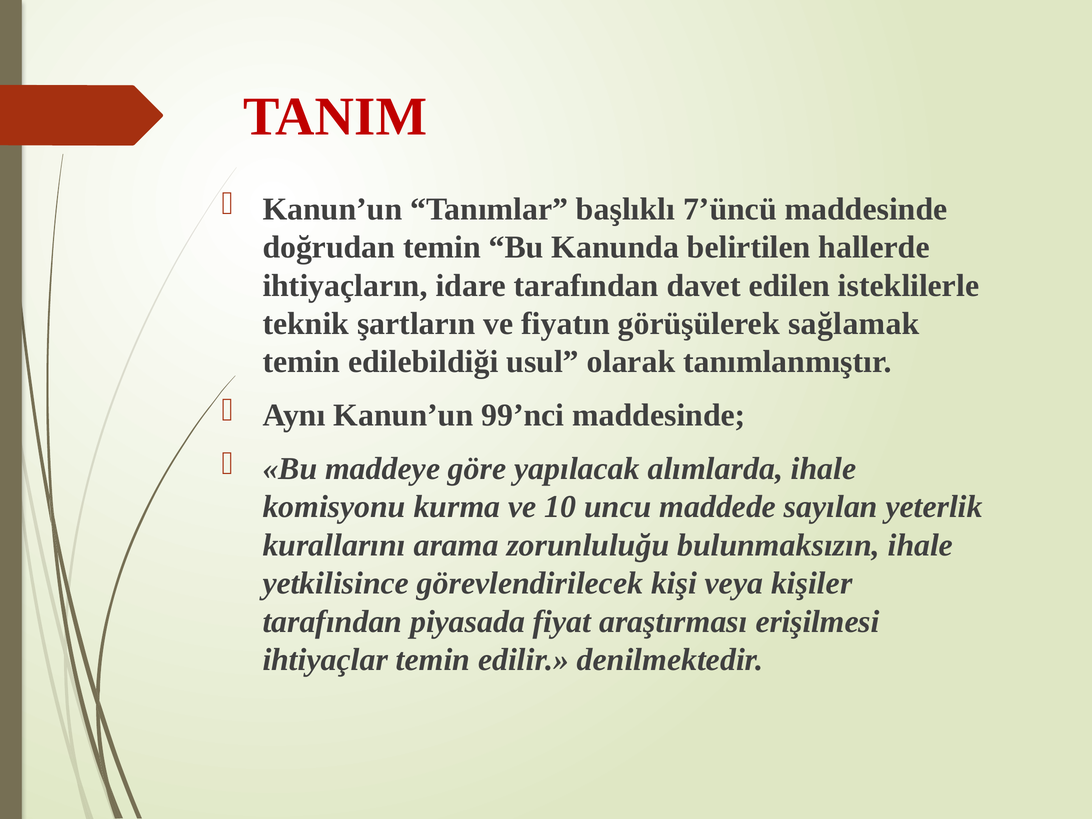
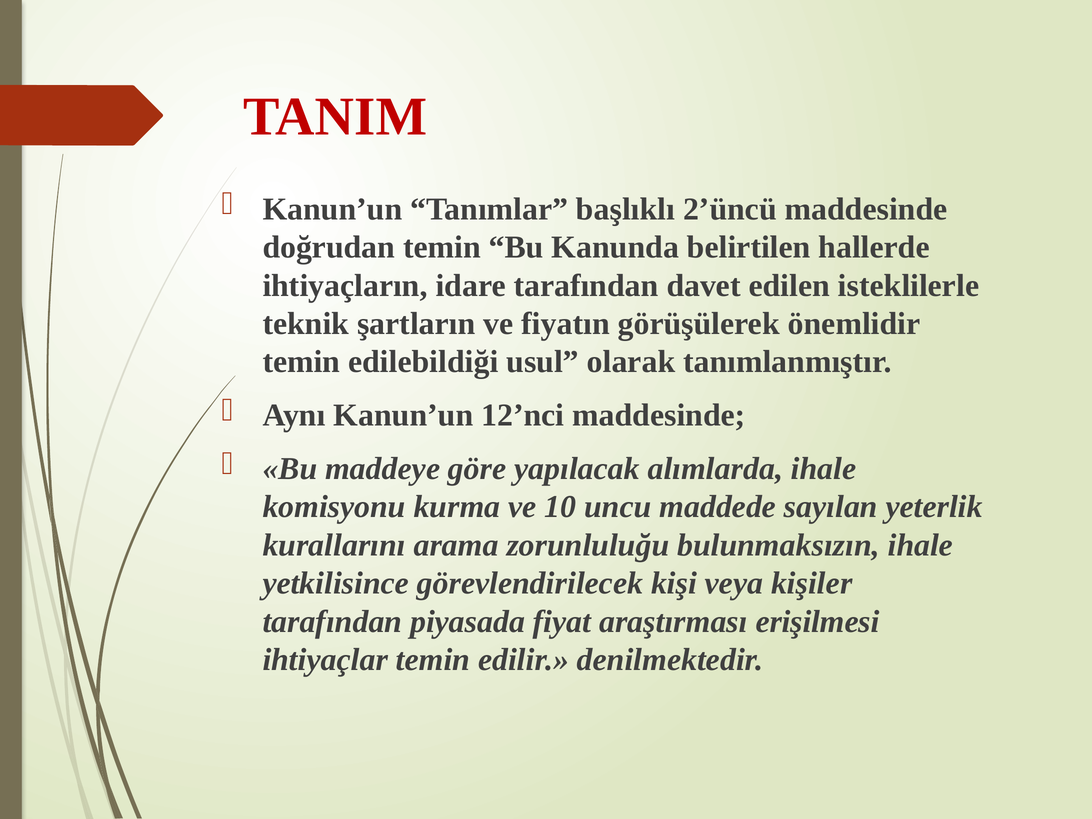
7’üncü: 7’üncü -> 2’üncü (730, 209)
sağlamak: sağlamak -> önemlidir (854, 324)
99’nci: 99’nci -> 12’nci (523, 415)
